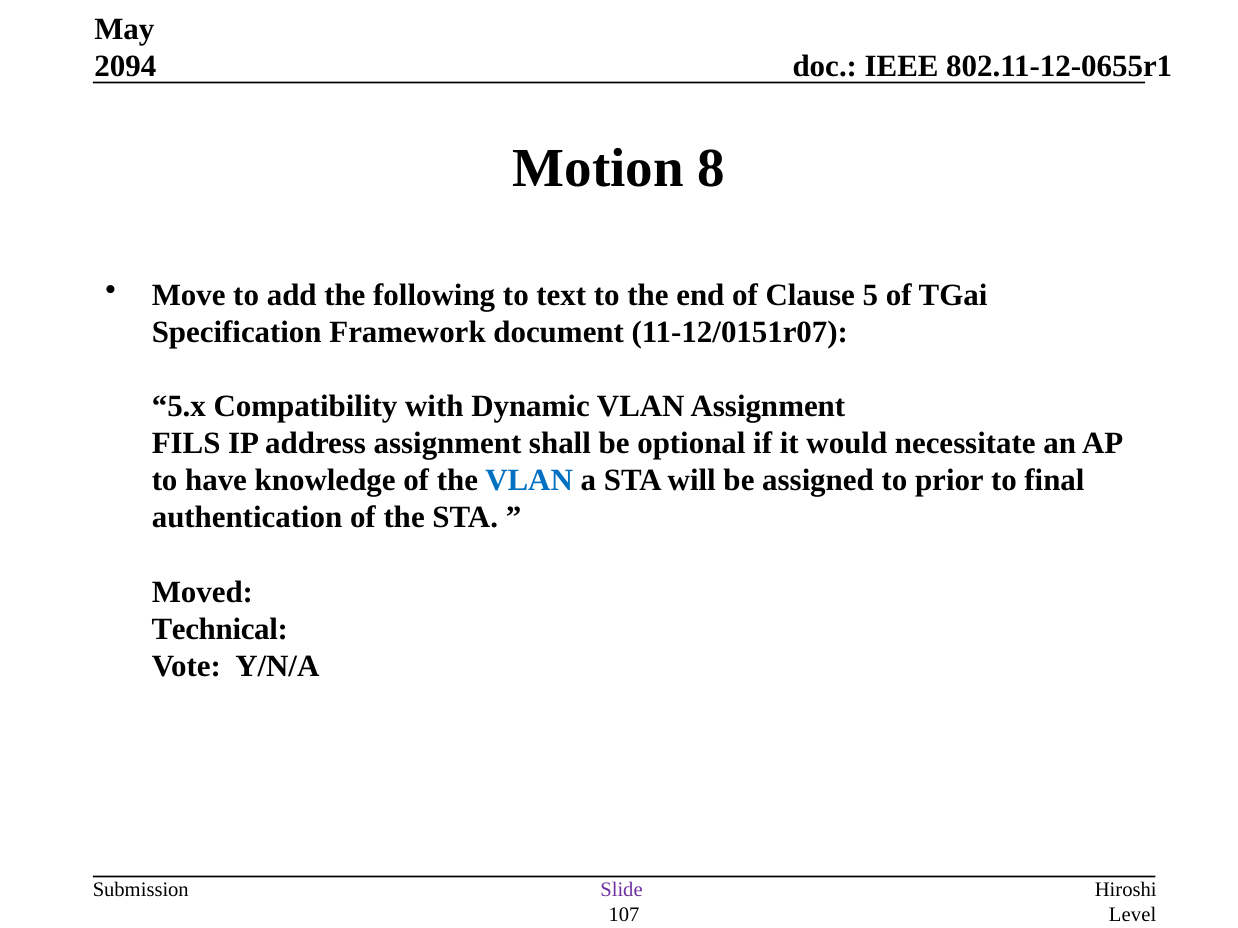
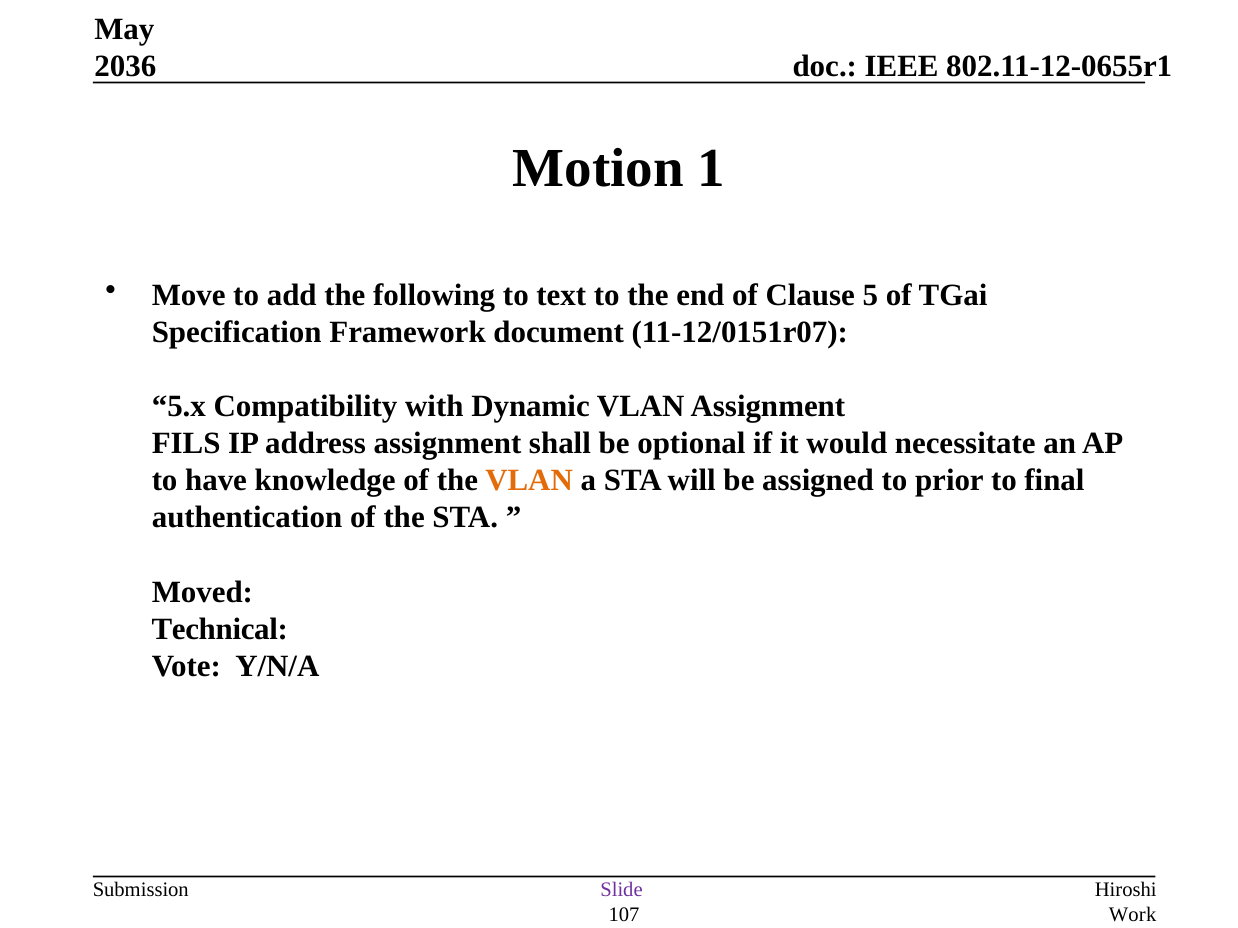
2094: 2094 -> 2036 (125, 66)
8: 8 -> 1 (711, 169)
VLAN colour: blue -> orange (529, 481)
Level: Level -> Work (1133, 915)
